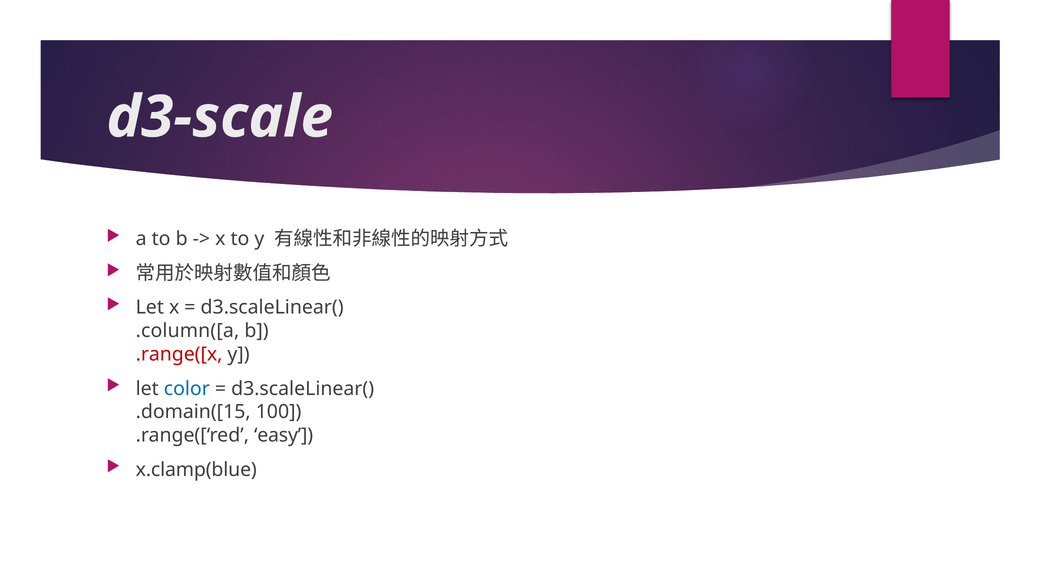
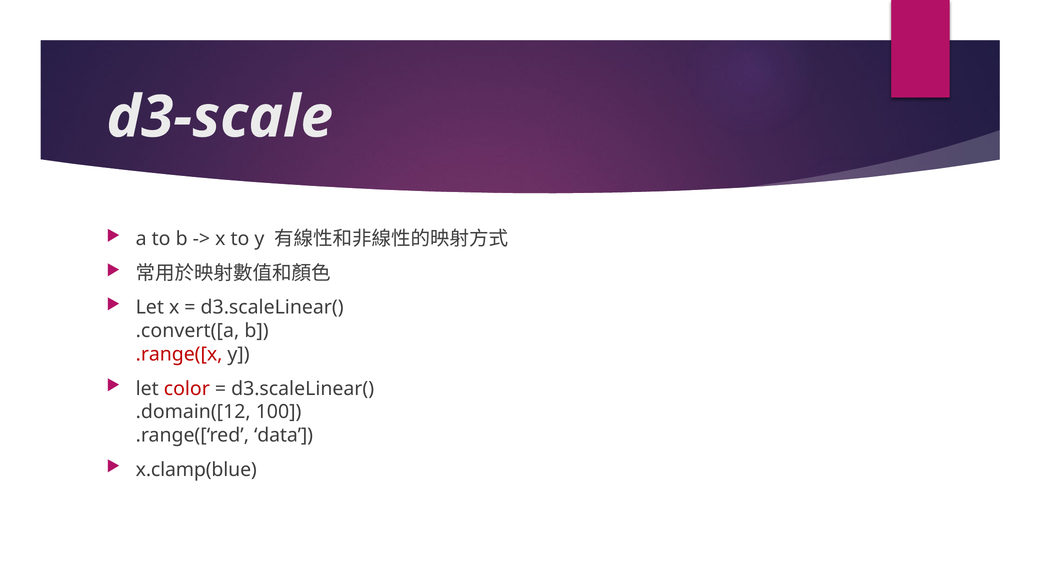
.column([a: .column([a -> .convert([a (188, 331)
color colour: blue -> red (187, 389)
.domain([15: .domain([15 -> .domain([12 (193, 412)
easy: easy -> data (284, 436)
